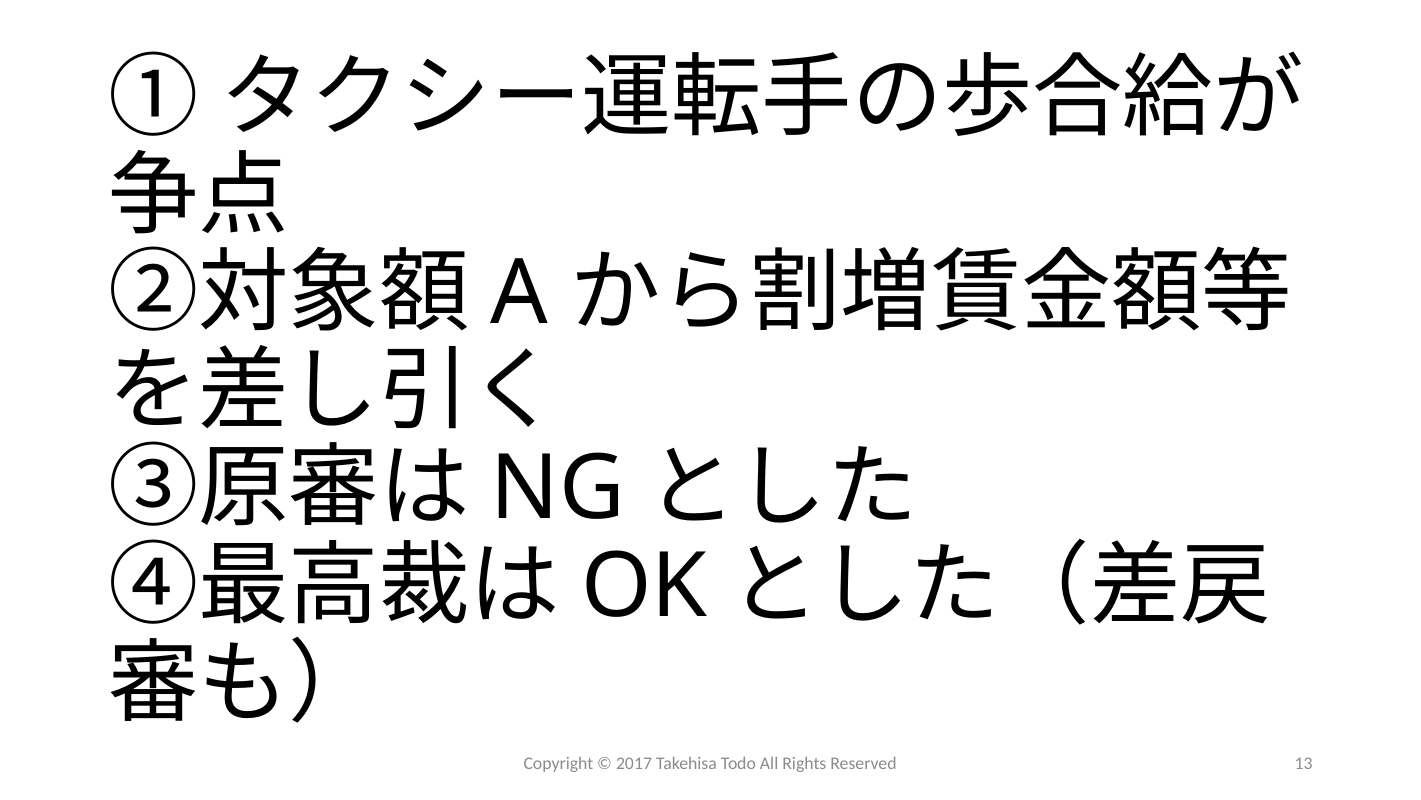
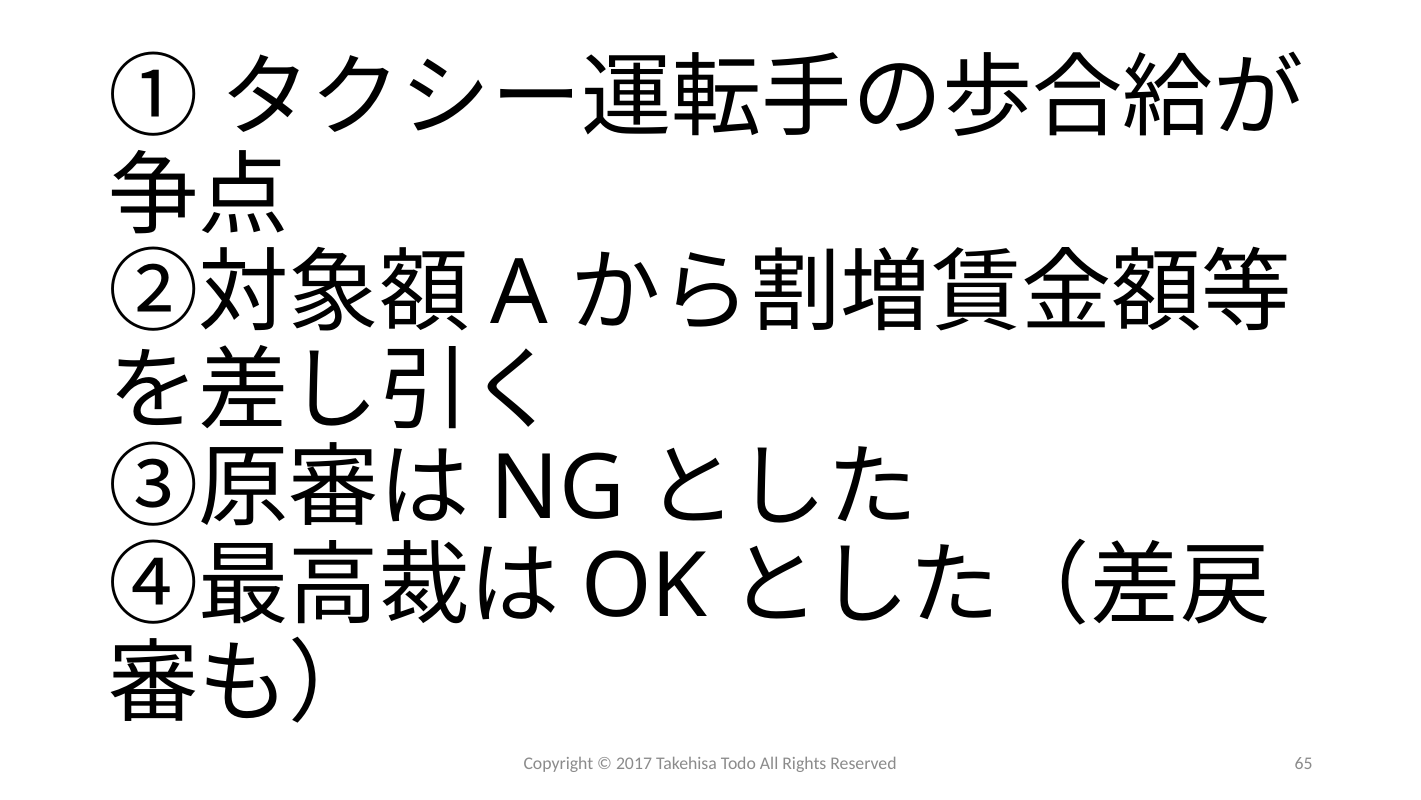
13: 13 -> 65 (1304, 763)
